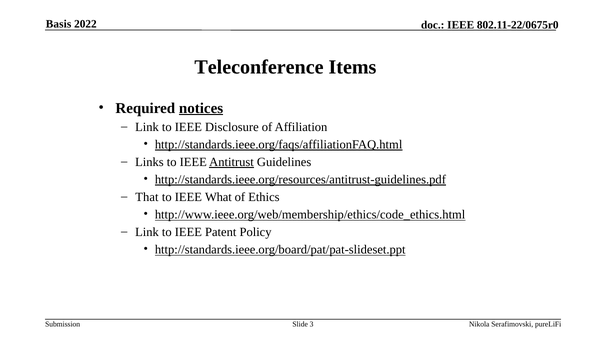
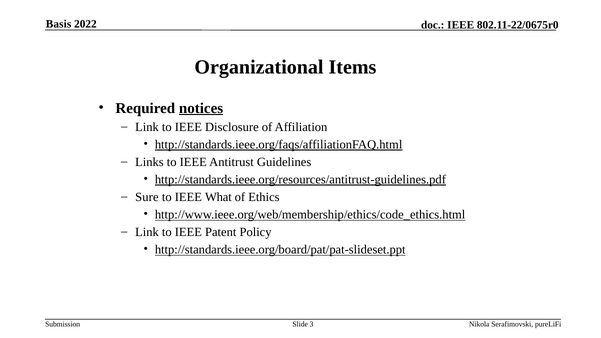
Teleconference: Teleconference -> Organizational (259, 67)
Antitrust underline: present -> none (232, 162)
That: That -> Sure (147, 197)
